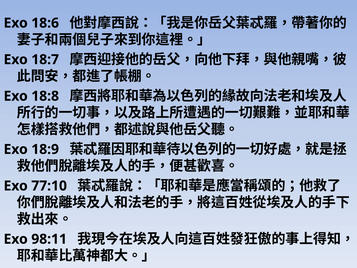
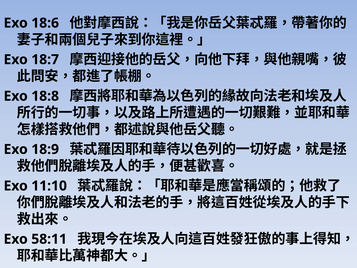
77:10: 77:10 -> 11:10 (49, 186)
98:11: 98:11 -> 58:11 (49, 239)
